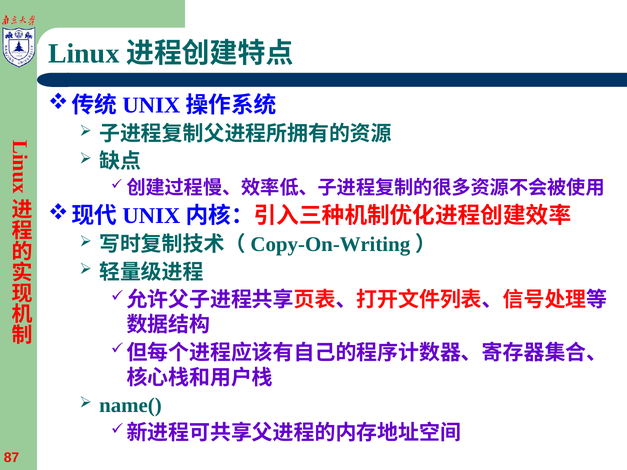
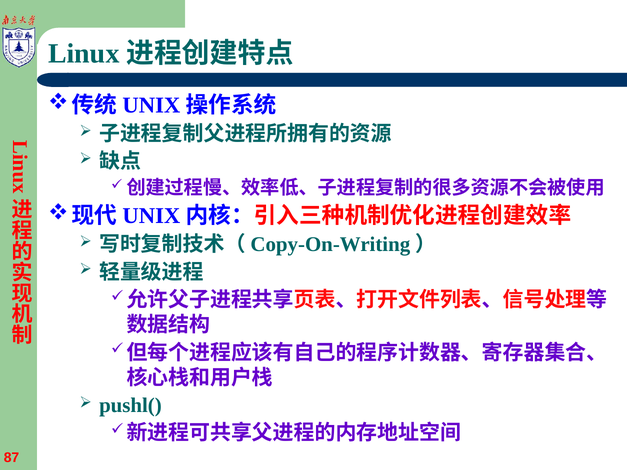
name(: name( -> pushl( (130, 406)
